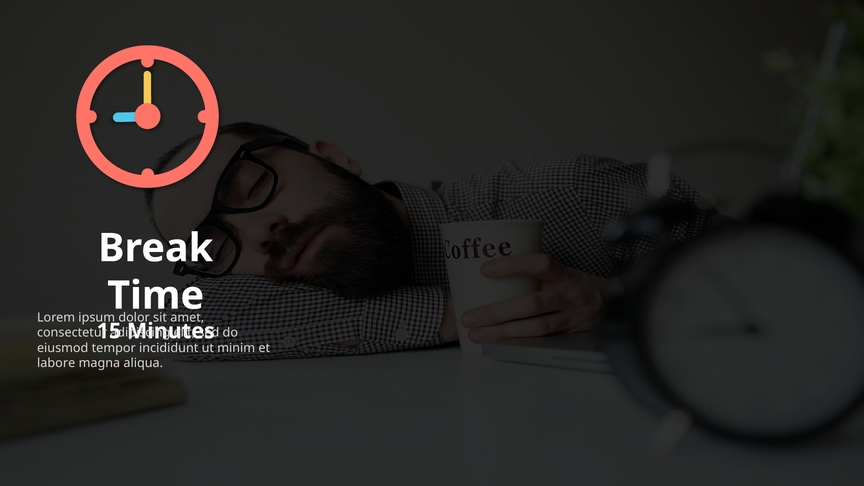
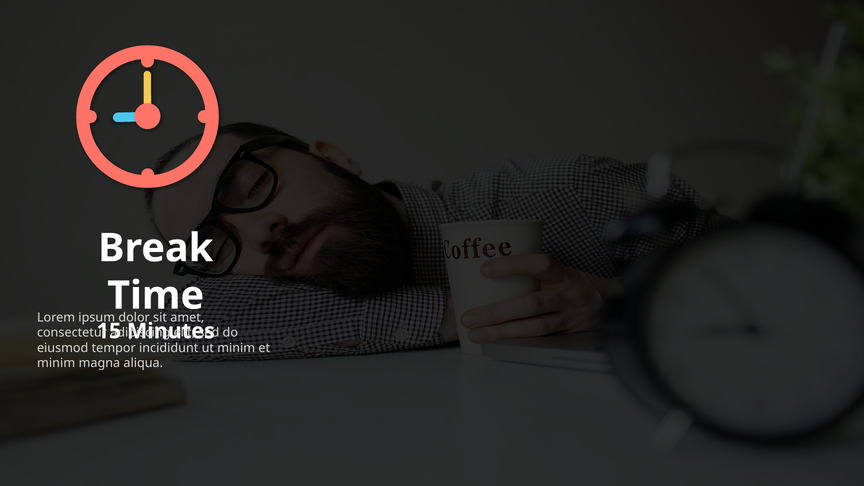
labore: labore -> minim (56, 363)
